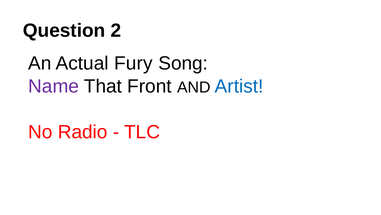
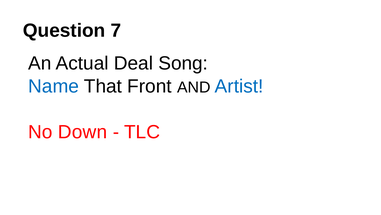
2: 2 -> 7 (116, 30)
Fury: Fury -> Deal (133, 63)
Name colour: purple -> blue (54, 86)
Radio: Radio -> Down (83, 132)
